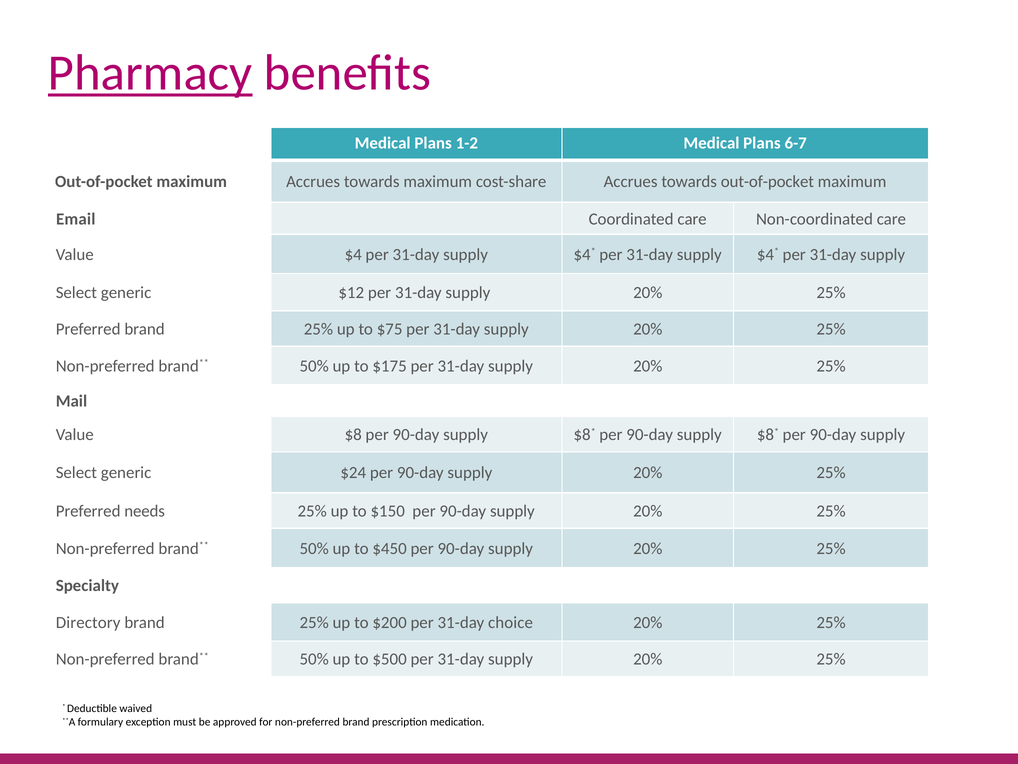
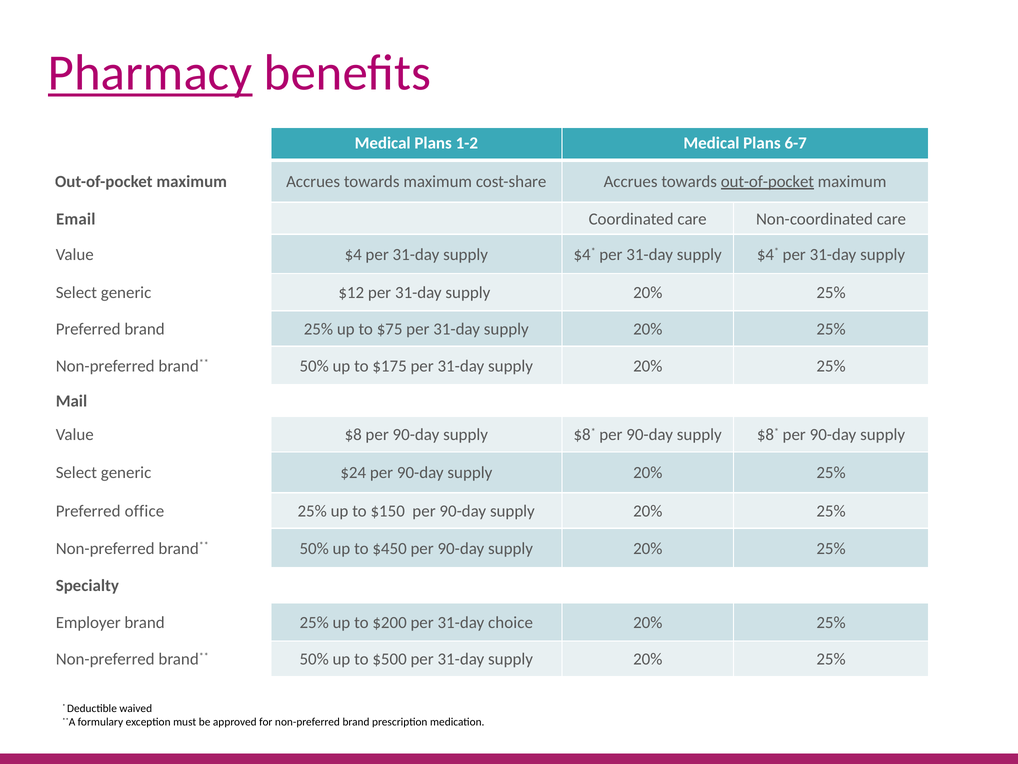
out-of-pocket underline: none -> present (767, 181)
needs: needs -> office (144, 511)
Directory: Directory -> Employer (88, 622)
